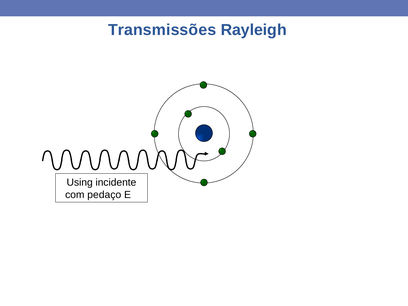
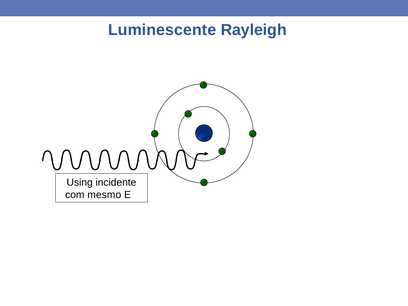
Transmissões: Transmissões -> Luminescente (162, 30)
pedaço: pedaço -> mesmo (104, 195)
